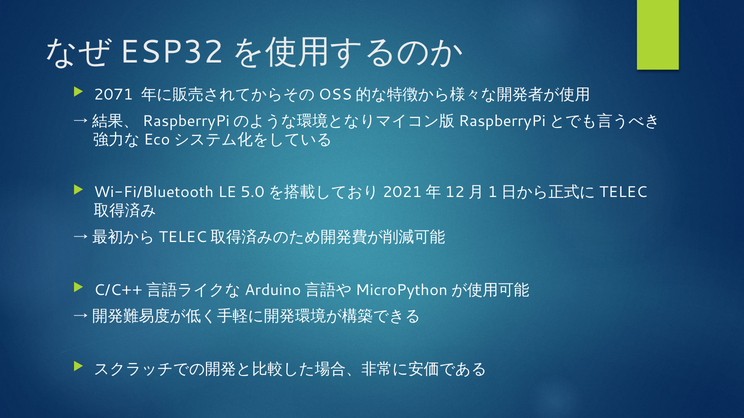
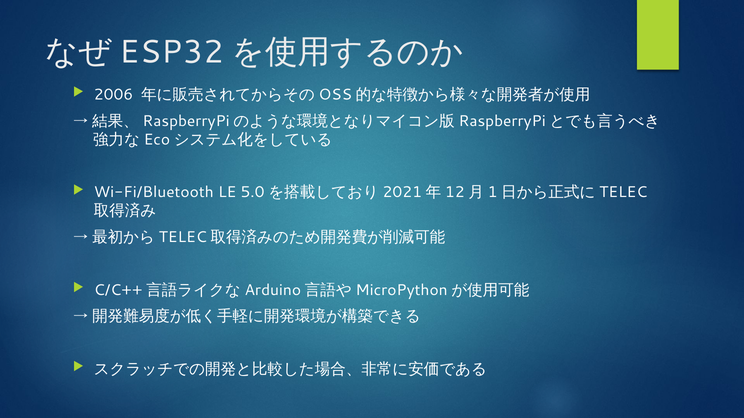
2071: 2071 -> 2006 (114, 95)
